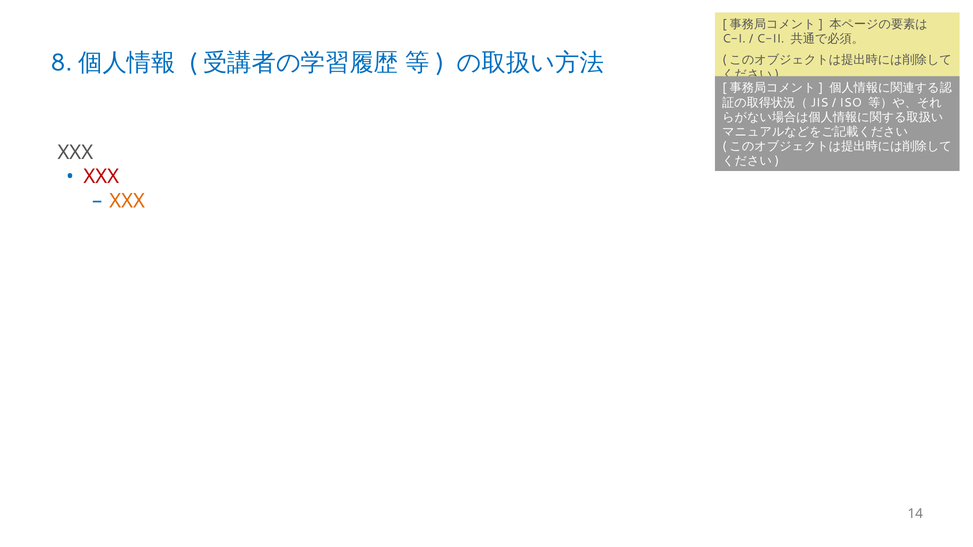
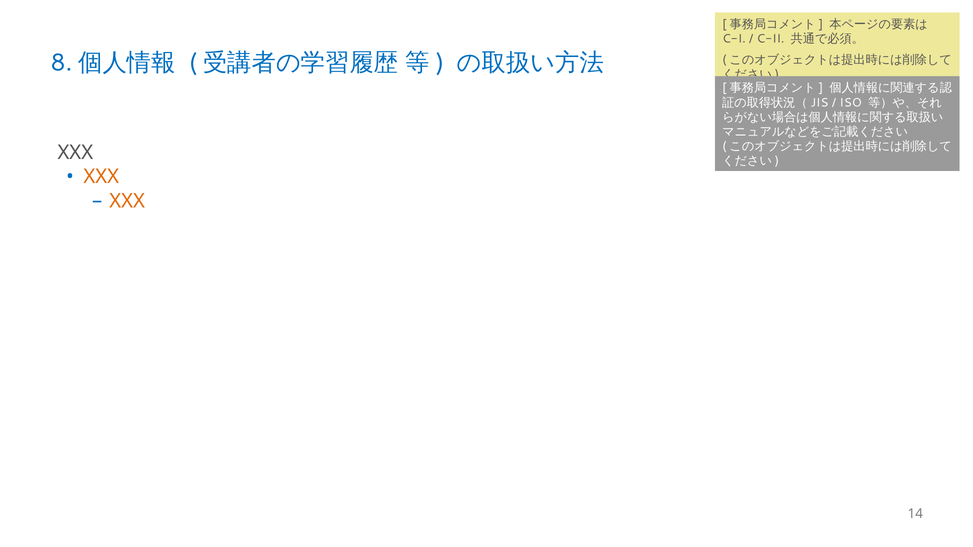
XXX colour: red -> orange (101, 177)
